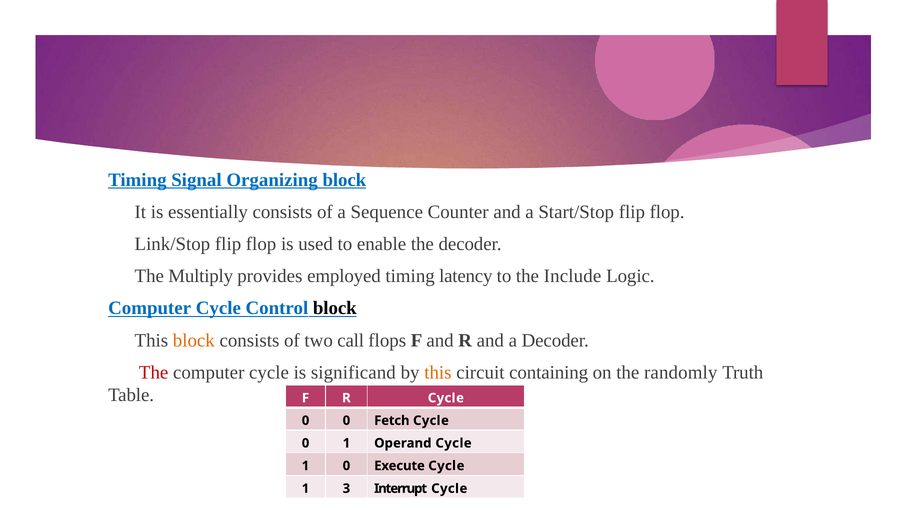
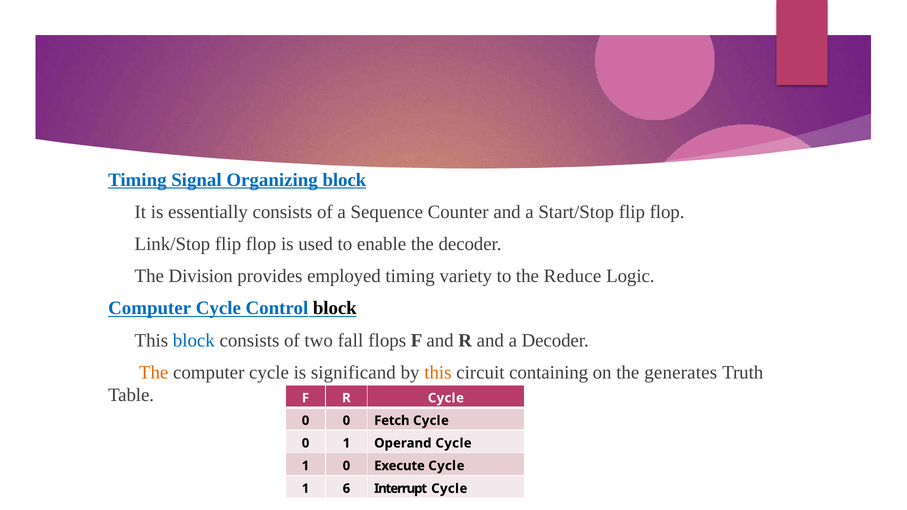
Multiply: Multiply -> Division (201, 276)
latency: latency -> variety (466, 276)
Include: Include -> Reduce (573, 276)
block colour: orange -> blue (194, 341)
call: call -> fall (350, 341)
The colour: red -> orange (154, 373)
randomly: randomly -> generates (681, 373)
3: 3 -> 6 (346, 489)
